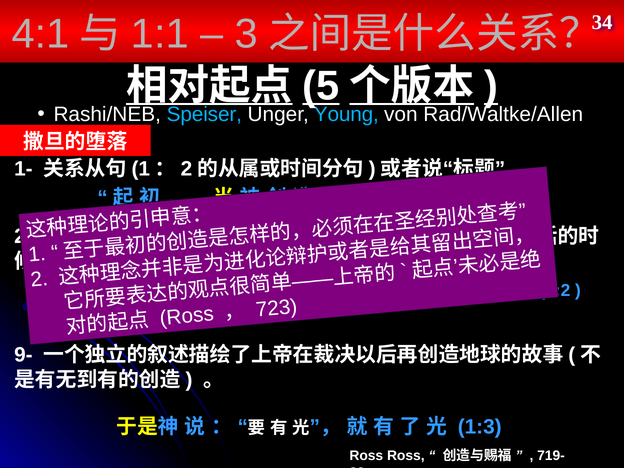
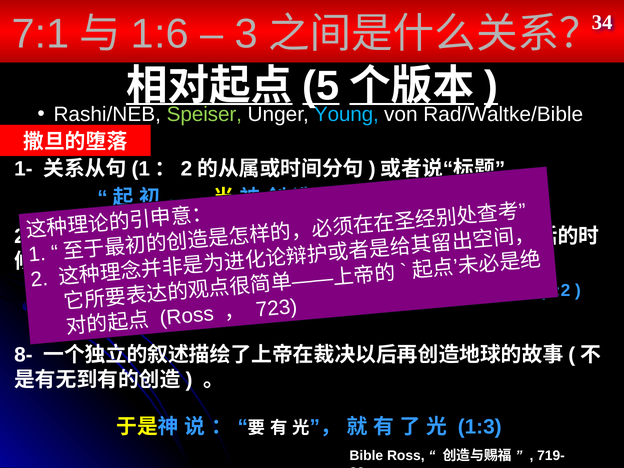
4:1: 4:1 -> 7:1 (40, 34)
1:1: 1:1 -> 1:6 (160, 34)
Speiser colour: light blue -> light green (204, 114)
Rad/Waltke/Allen: Rad/Waltke/Allen -> Rad/Waltke/Bible (503, 114)
9-: 9- -> 8- (23, 355)
Ross: Ross -> Bible (366, 456)
